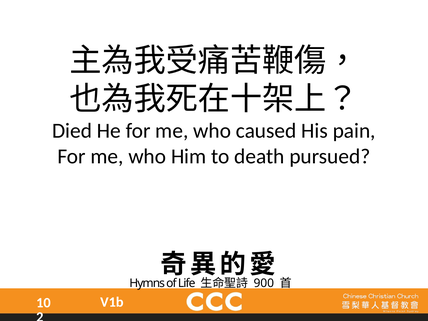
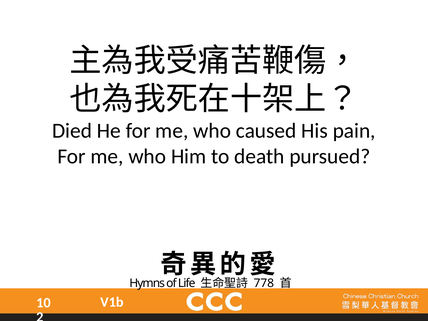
900: 900 -> 778 (264, 283)
